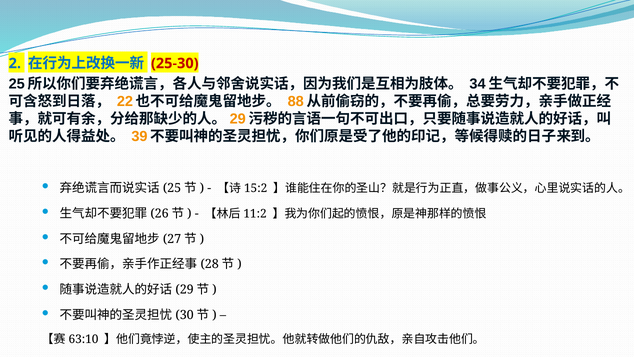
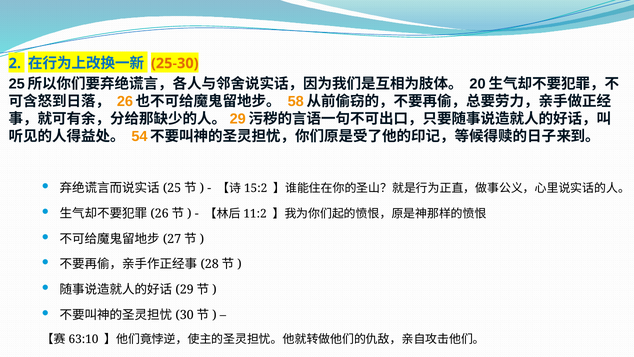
25-30 colour: red -> orange (175, 63)
34: 34 -> 20 (478, 84)
22: 22 -> 26 (125, 101)
88: 88 -> 58 (296, 101)
39: 39 -> 54 (139, 136)
